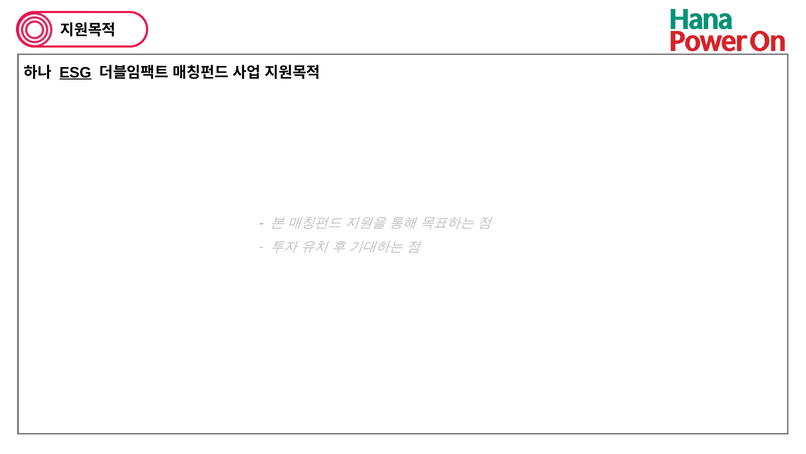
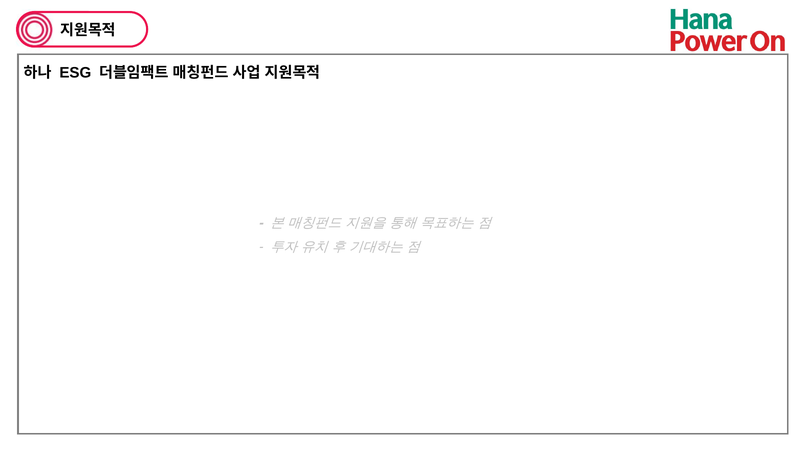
ESG underline: present -> none (75, 73)
